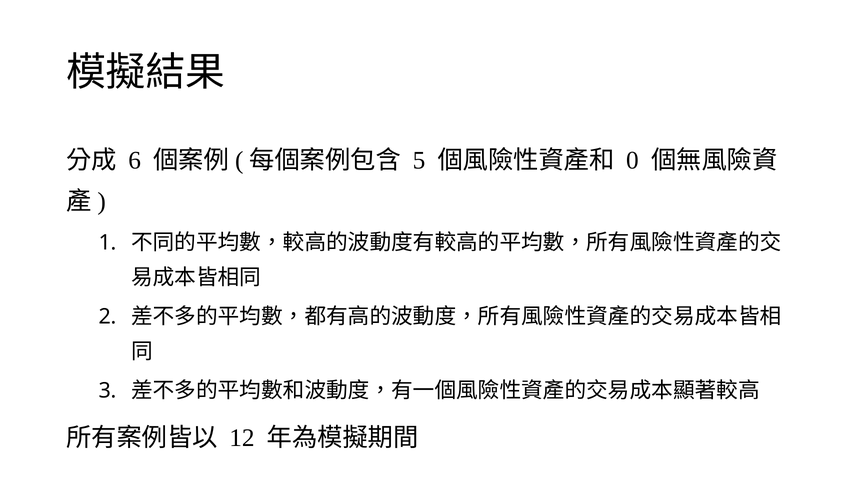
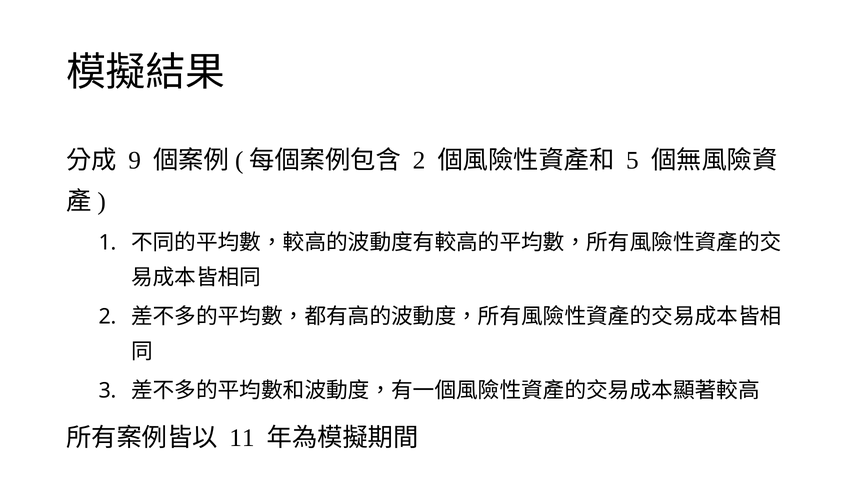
6: 6 -> 9 (135, 161)
5: 5 -> 2 (419, 161)
0: 0 -> 5 (632, 161)
12: 12 -> 11 (242, 438)
